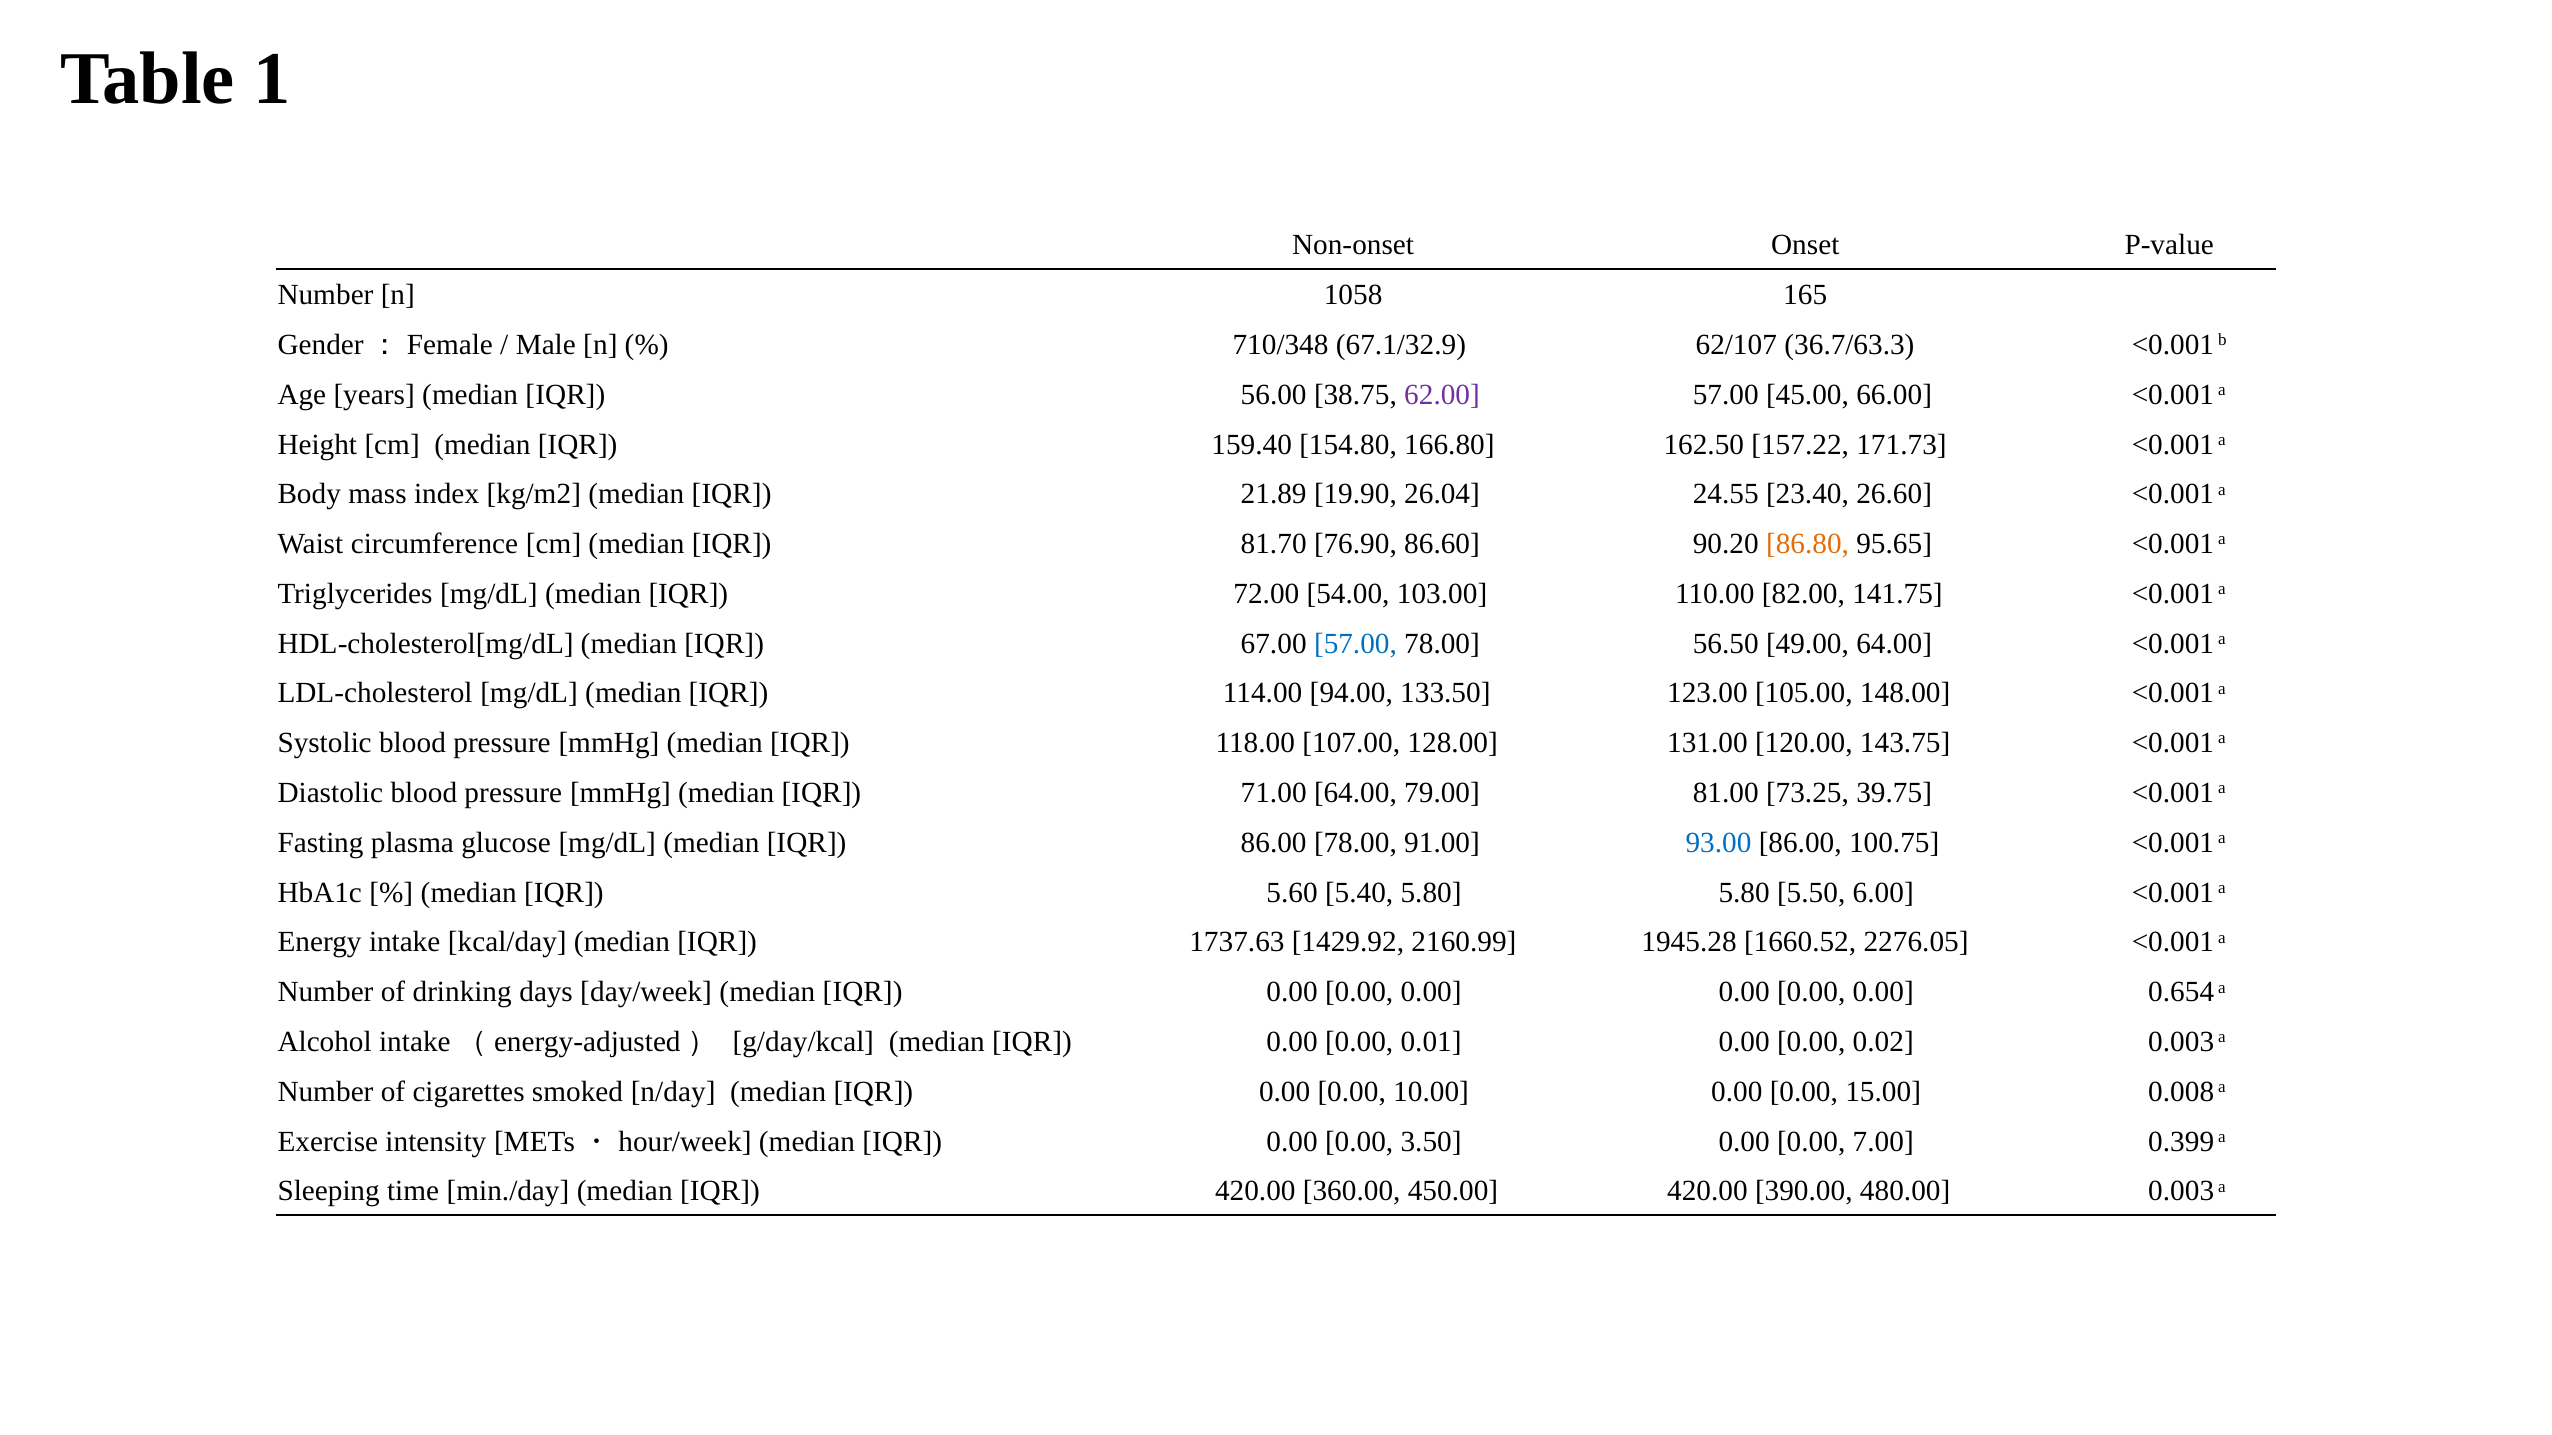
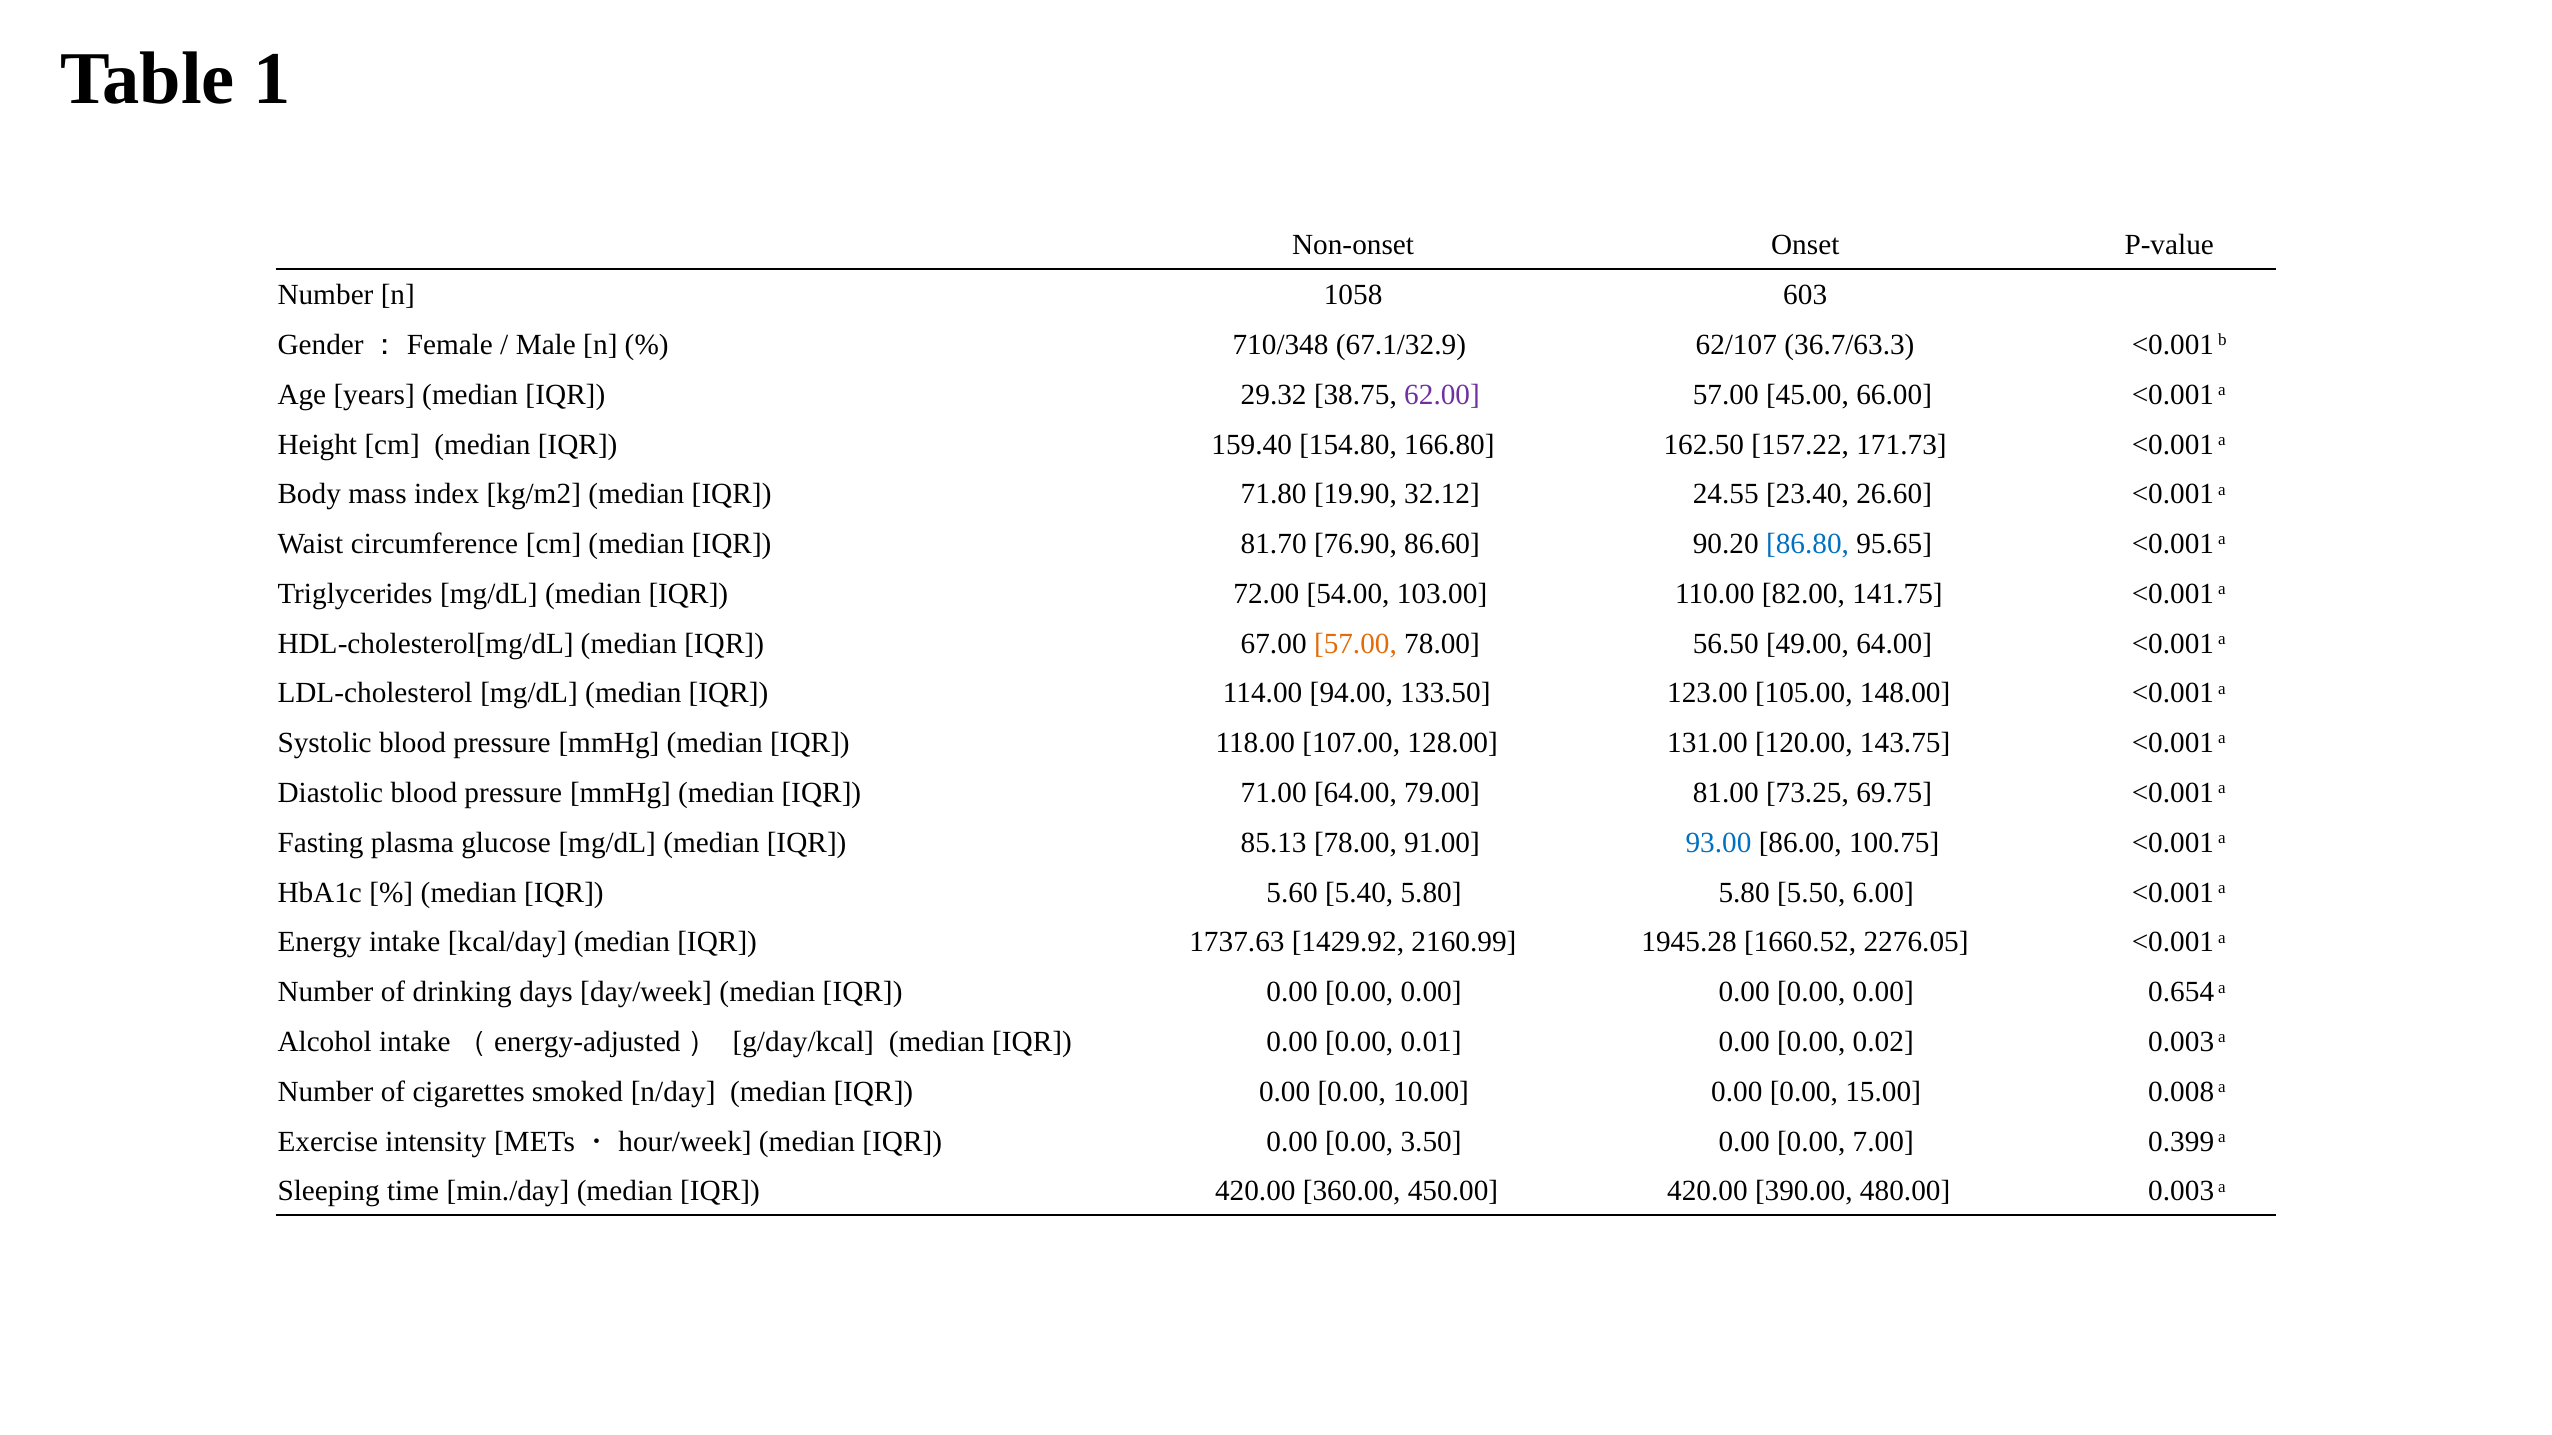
165: 165 -> 603 (1805, 295)
56.00: 56.00 -> 29.32 (1274, 395)
21.89: 21.89 -> 71.80 (1274, 494)
26.04: 26.04 -> 32.12 (1442, 494)
86.80 colour: orange -> blue (1808, 544)
57.00 colour: blue -> orange (1355, 644)
39.75: 39.75 -> 69.75 (1894, 793)
IQR 86.00: 86.00 -> 85.13 (1274, 843)
